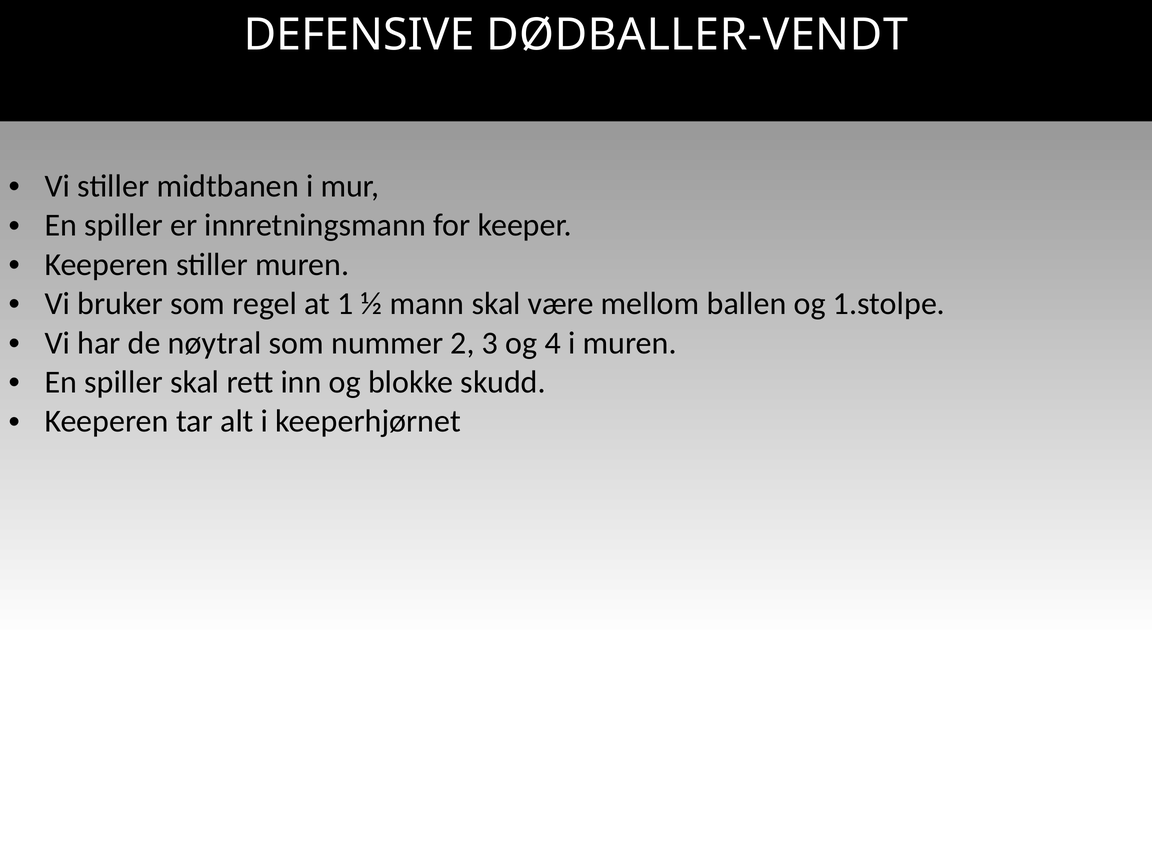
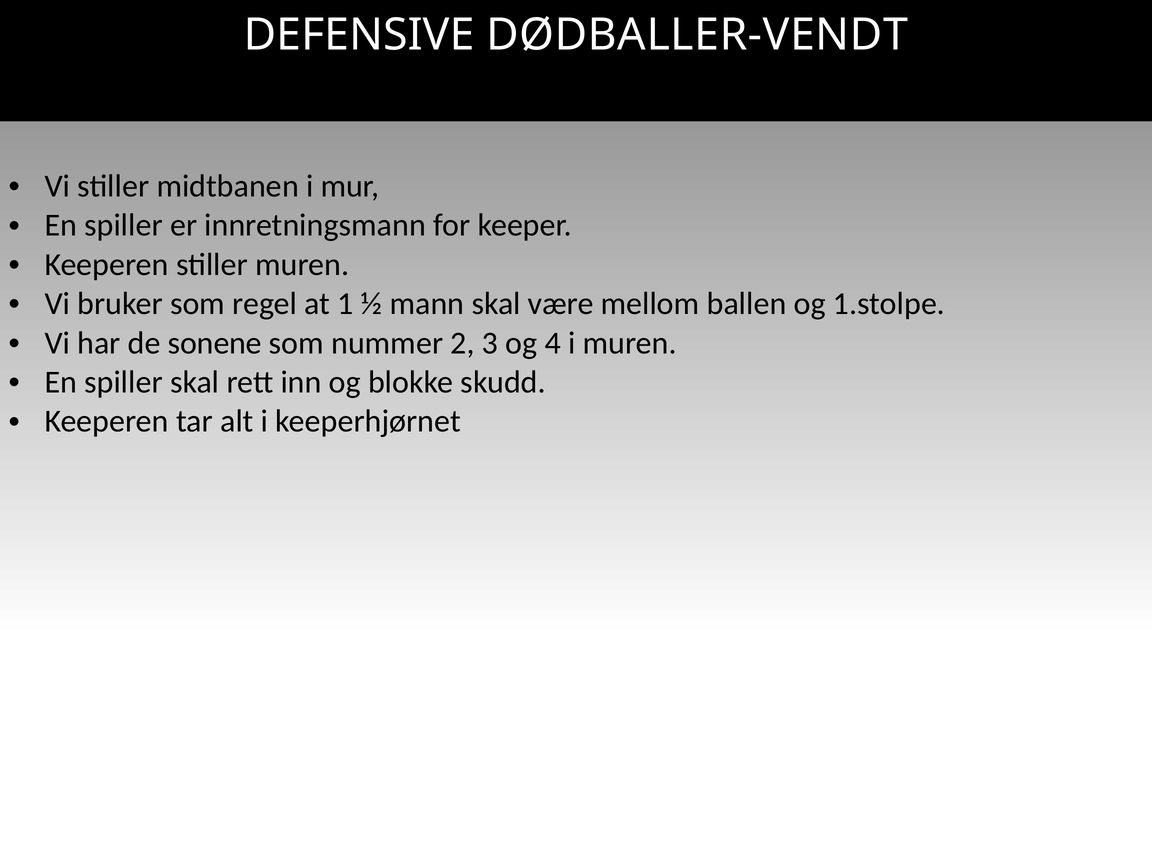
nøytral: nøytral -> sonene (215, 343)
